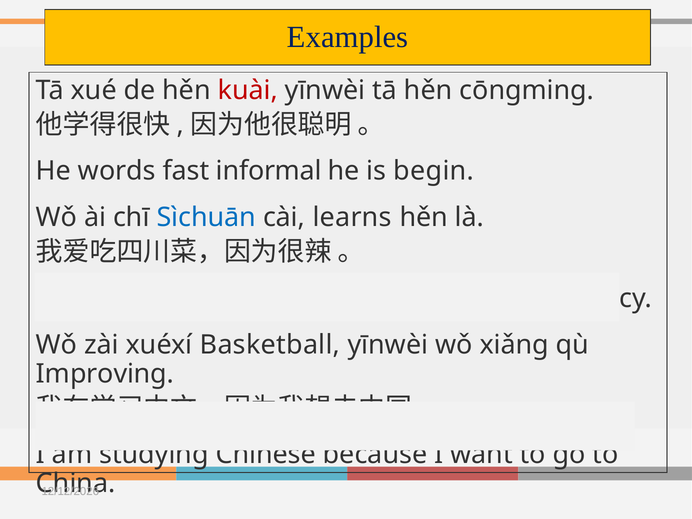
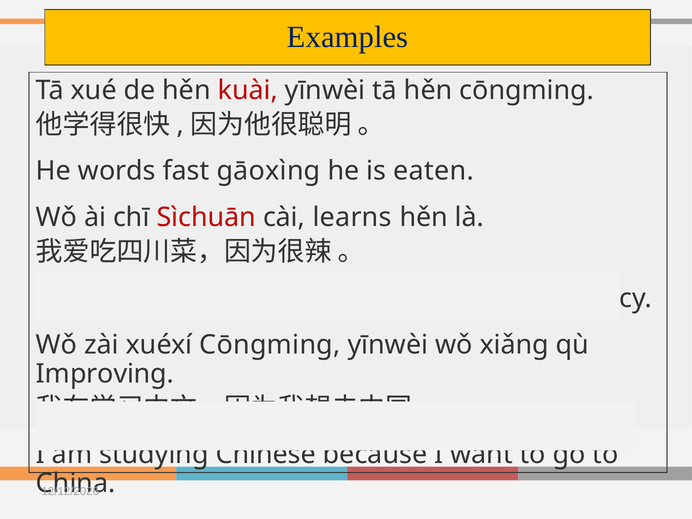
informal: informal -> gāoxìng (268, 171)
begin: begin -> eaten (434, 171)
Sìchuān colour: blue -> red (206, 217)
xuéxí Basketball: Basketball -> Cōngming (270, 345)
